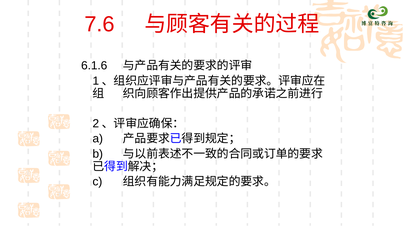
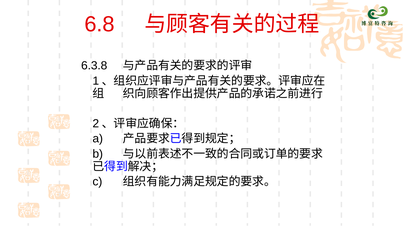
7.6: 7.6 -> 6.8 (100, 24)
6.1.6: 6.1.6 -> 6.3.8 (94, 66)
